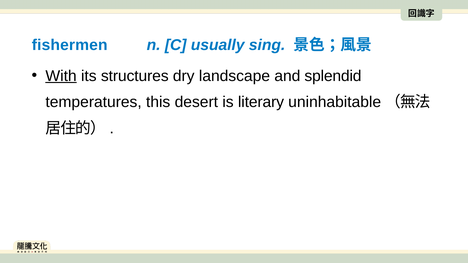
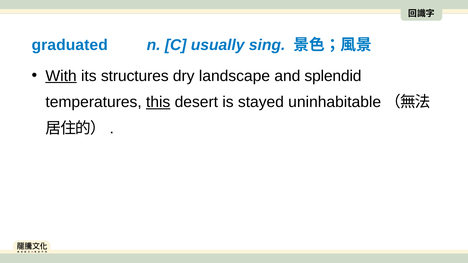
fishermen: fishermen -> graduated (70, 45)
this underline: none -> present (158, 102)
literary: literary -> stayed (261, 102)
